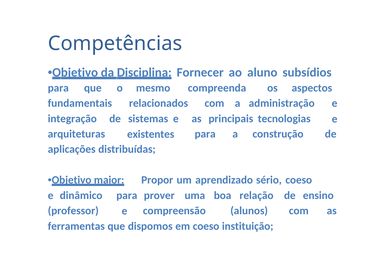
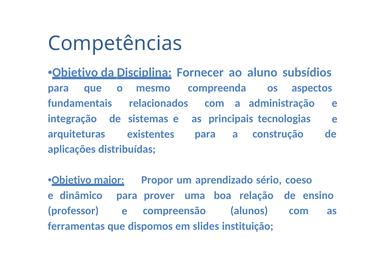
em coeso: coeso -> slides (206, 227)
